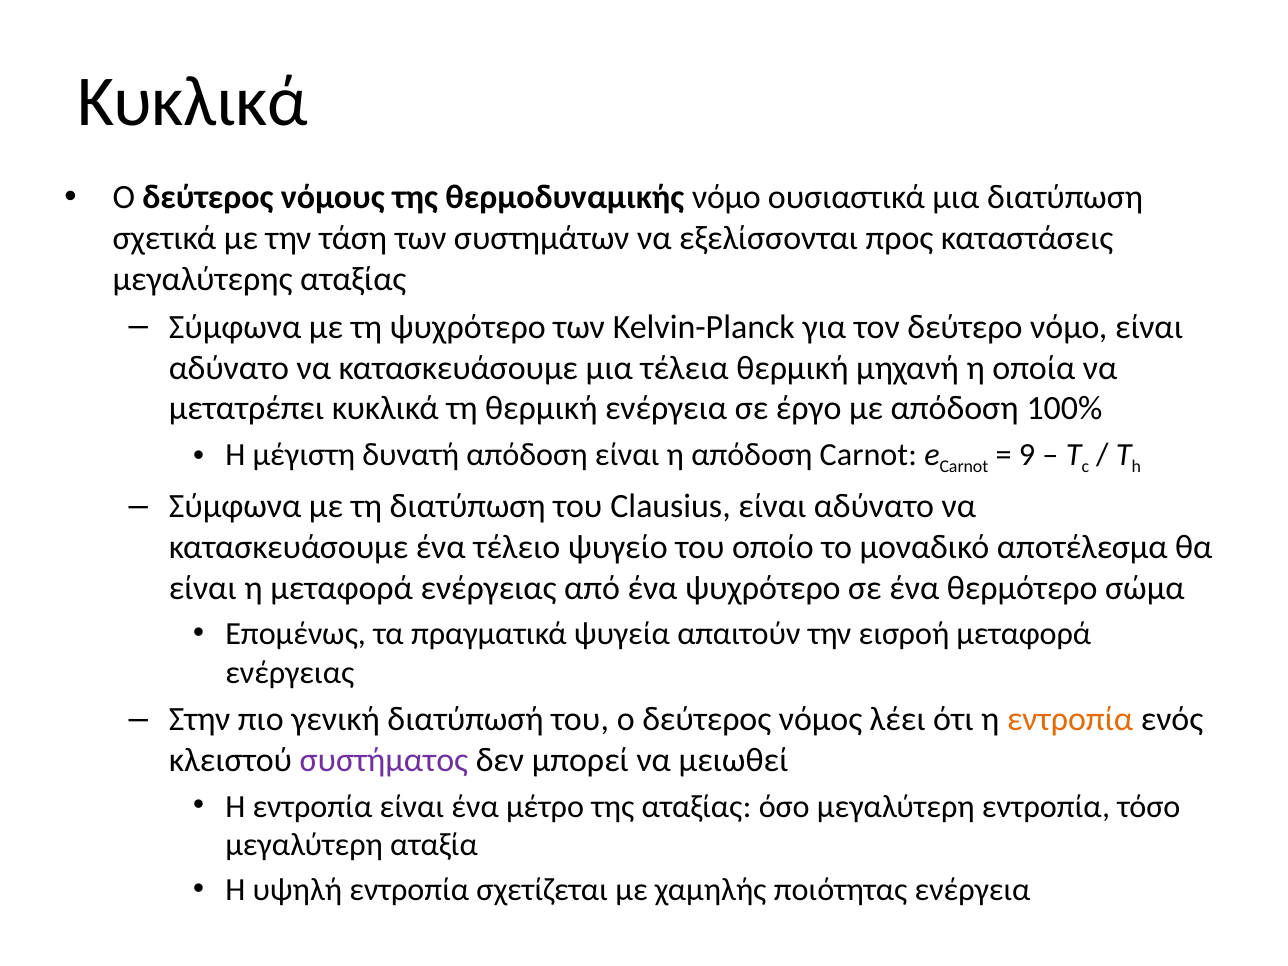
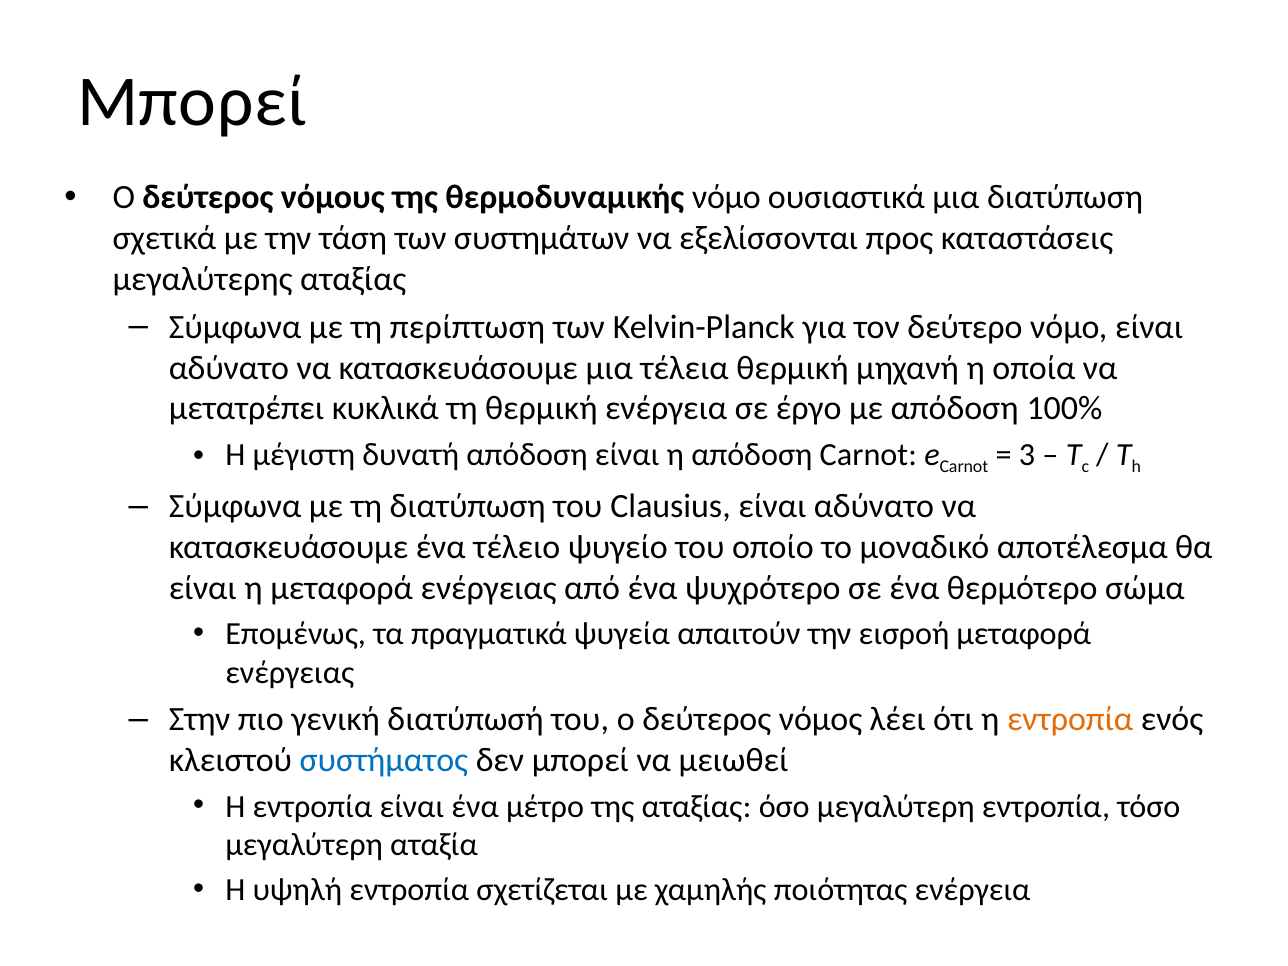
Κυκλικά: Κυκλικά -> Μπορεί (192, 102)
τη ψυχρότερο: ψυχρότερο -> περίπτωση (468, 327)
9: 9 -> 3 (1027, 455)
συστήματος colour: purple -> blue (384, 760)
